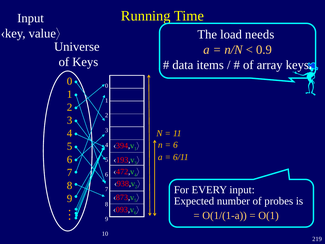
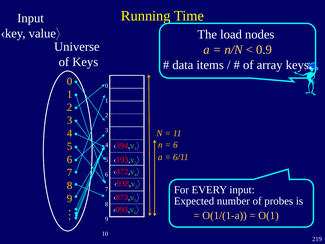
needs: needs -> nodes (260, 34)
